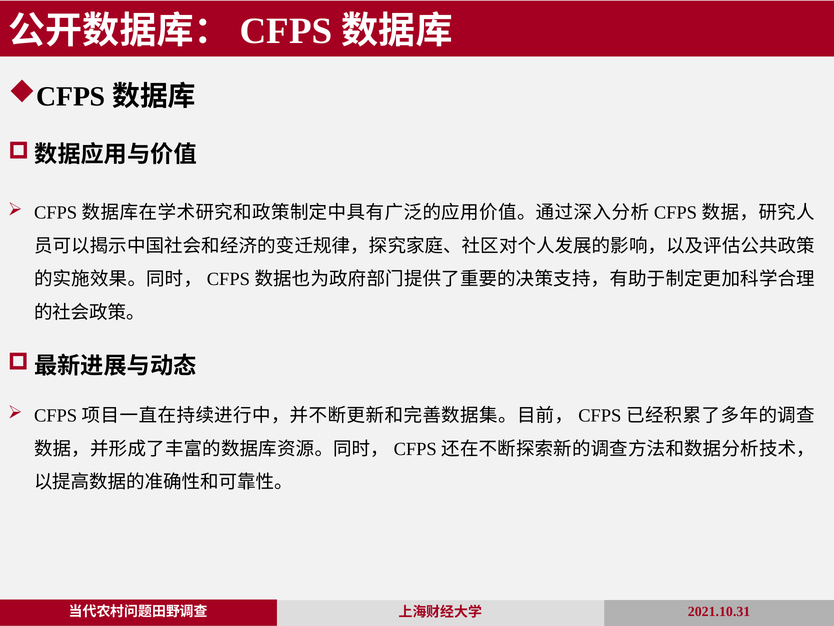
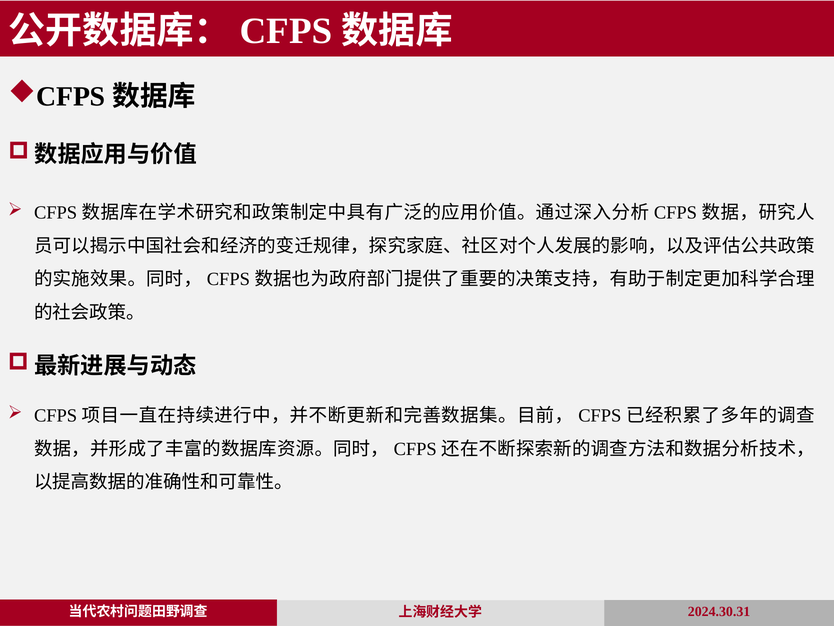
2021.10.31: 2021.10.31 -> 2024.30.31 (719, 611)
